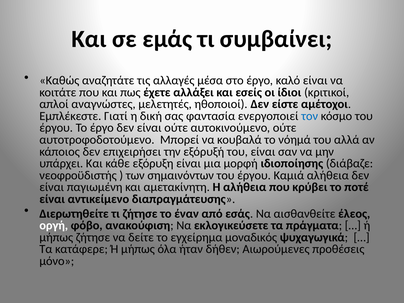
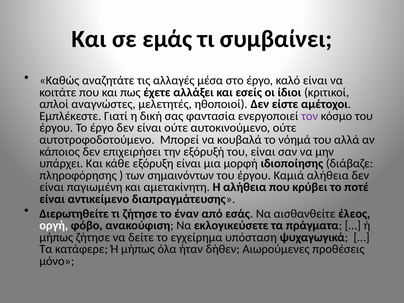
τον colour: blue -> purple (310, 116)
νεοφροϋδιστής: νεοφροϋδιστής -> πληροφόρησης (78, 175)
μοναδικός: μοναδικός -> υπόσταση (251, 237)
